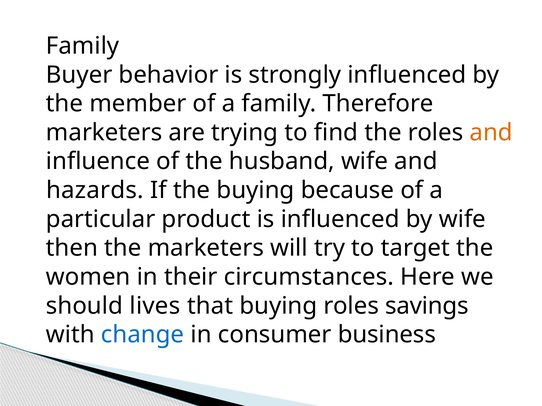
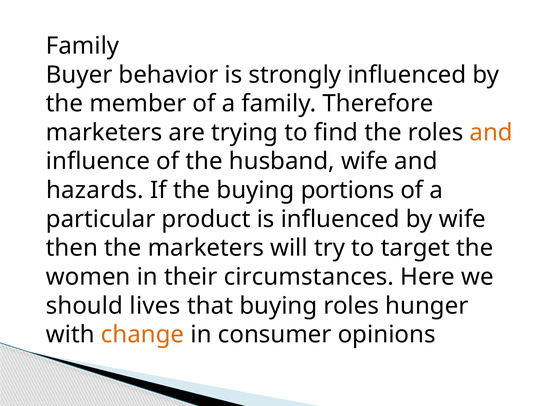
because: because -> portions (347, 190)
savings: savings -> hunger (427, 306)
change colour: blue -> orange (143, 335)
business: business -> opinions (387, 335)
